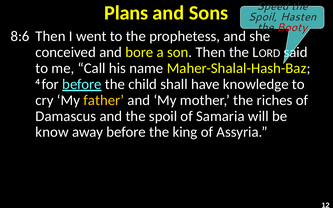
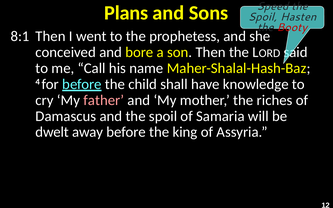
8:6: 8:6 -> 8:1 (20, 36)
father colour: yellow -> pink (104, 100)
know: know -> dwelt (52, 132)
